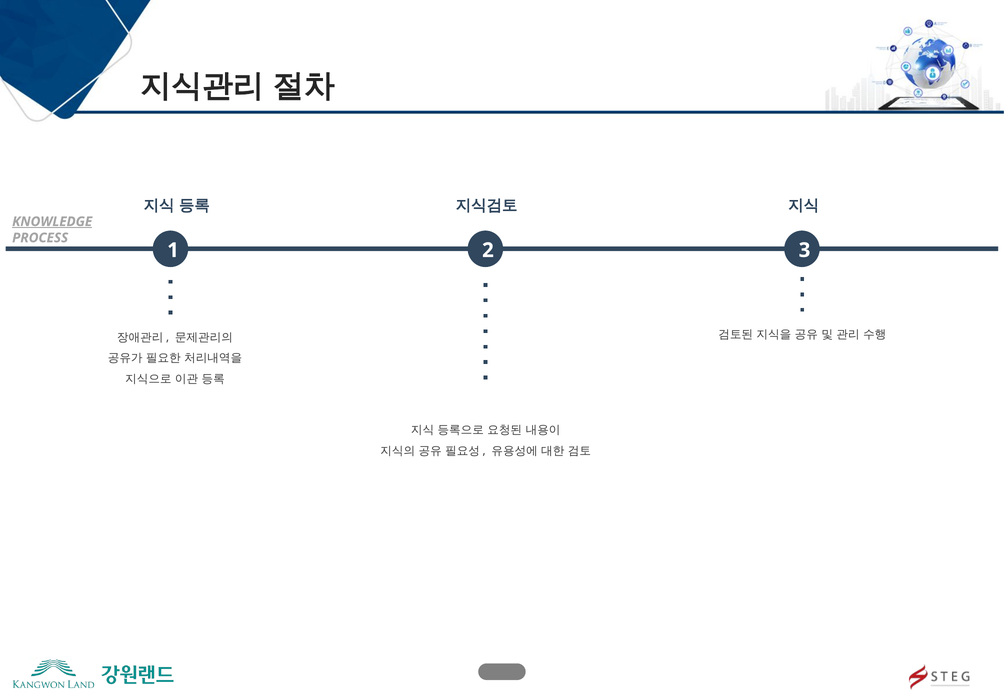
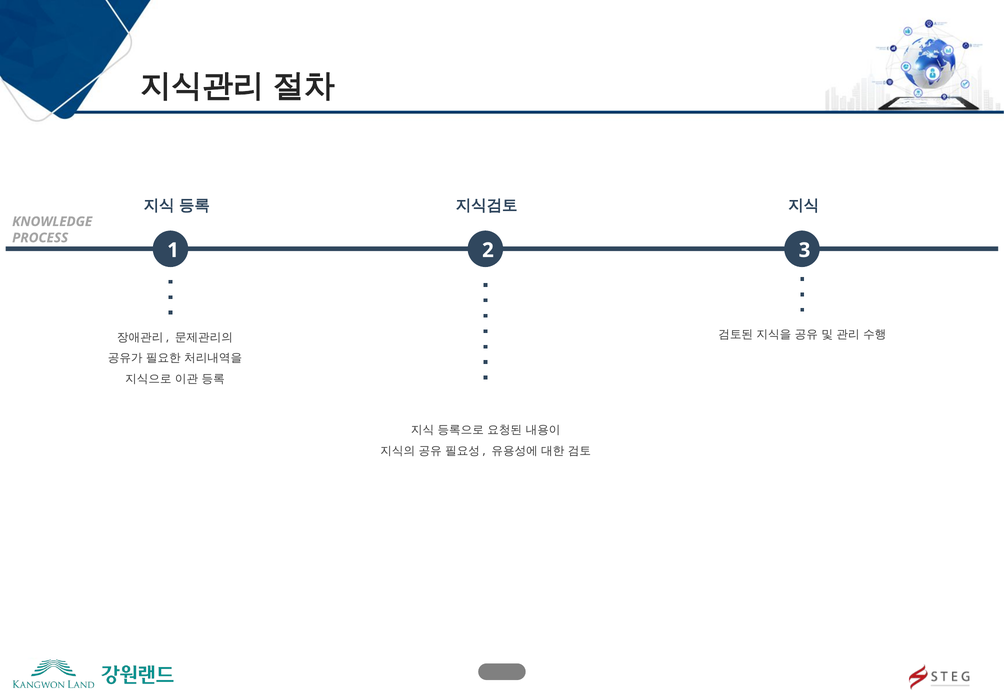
KNOWLEDGE underline: present -> none (52, 222)
